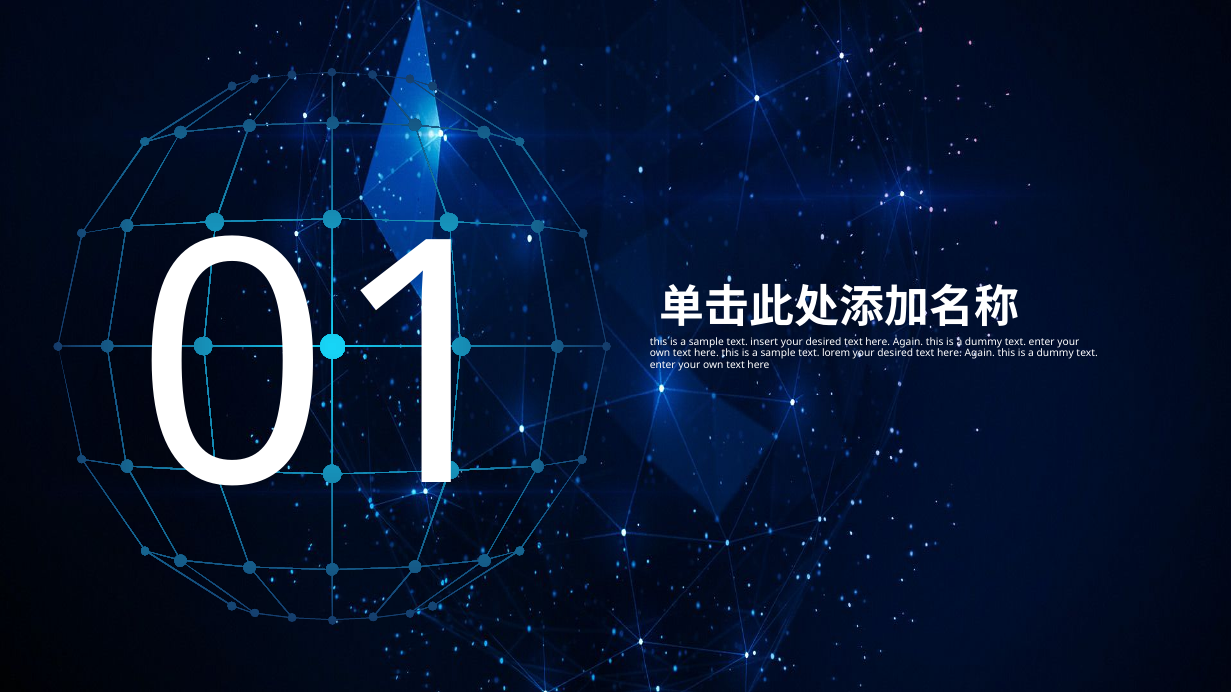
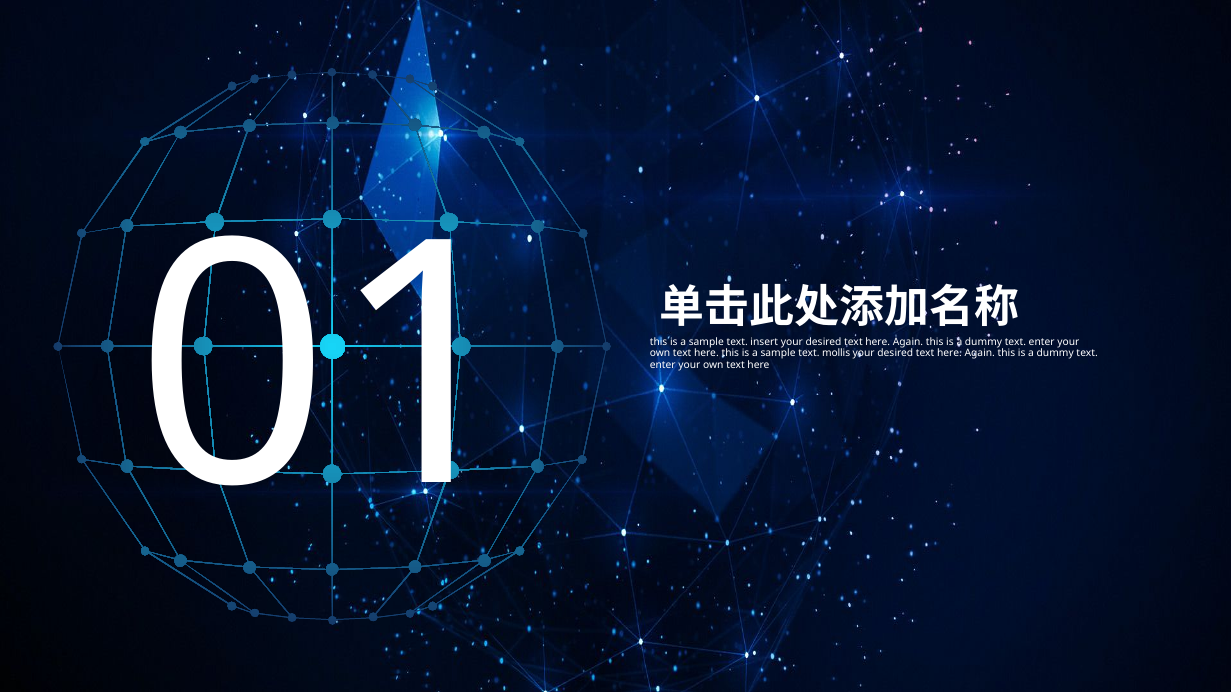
lorem: lorem -> mollis (836, 353)
